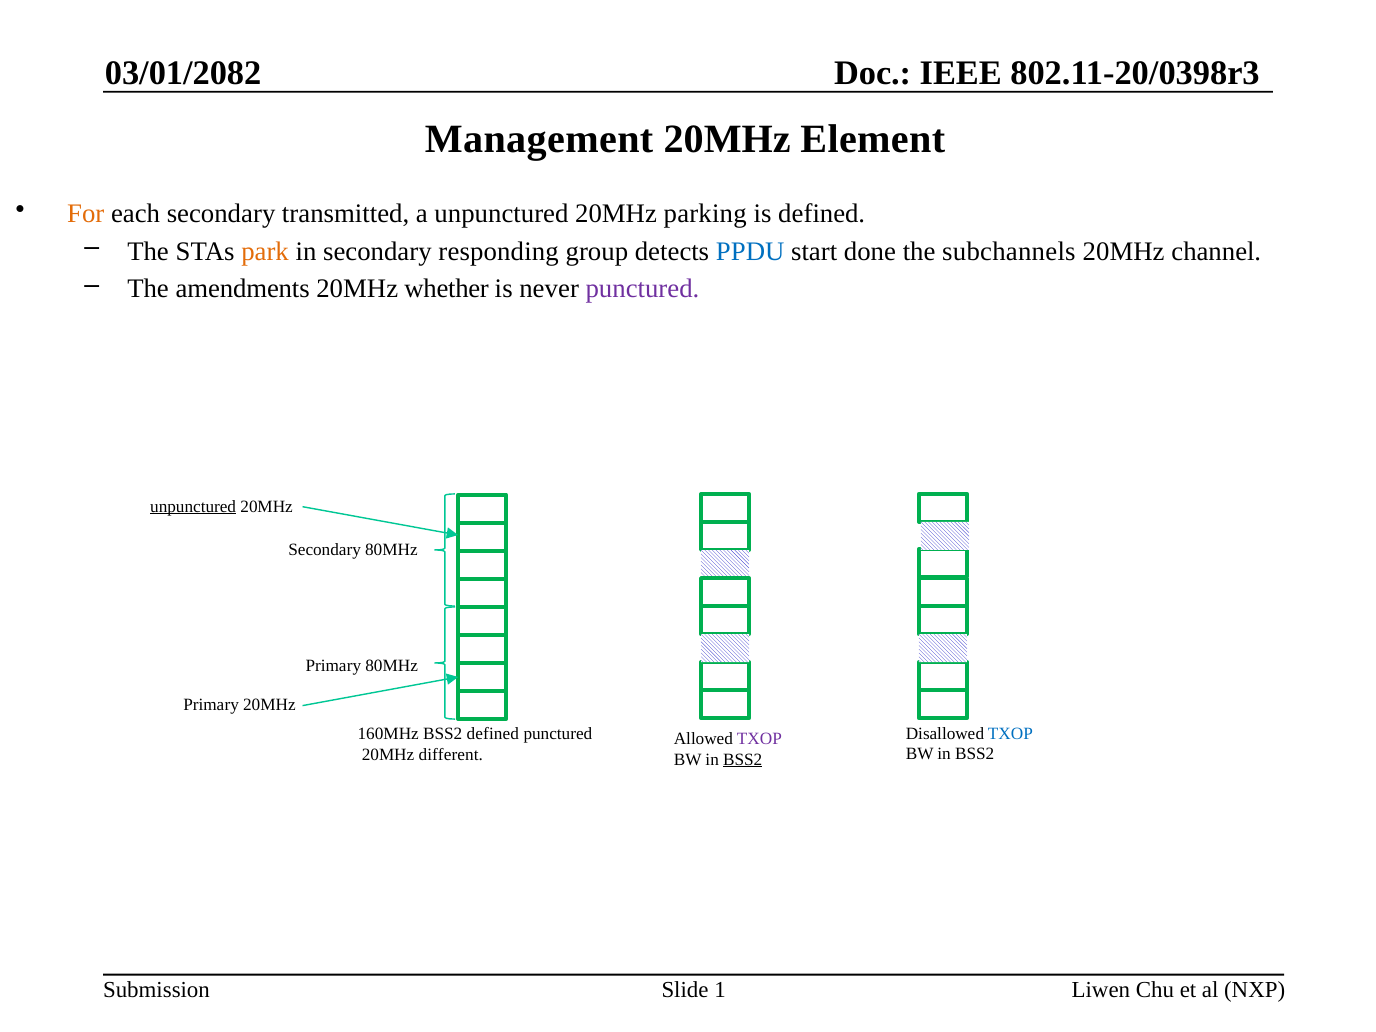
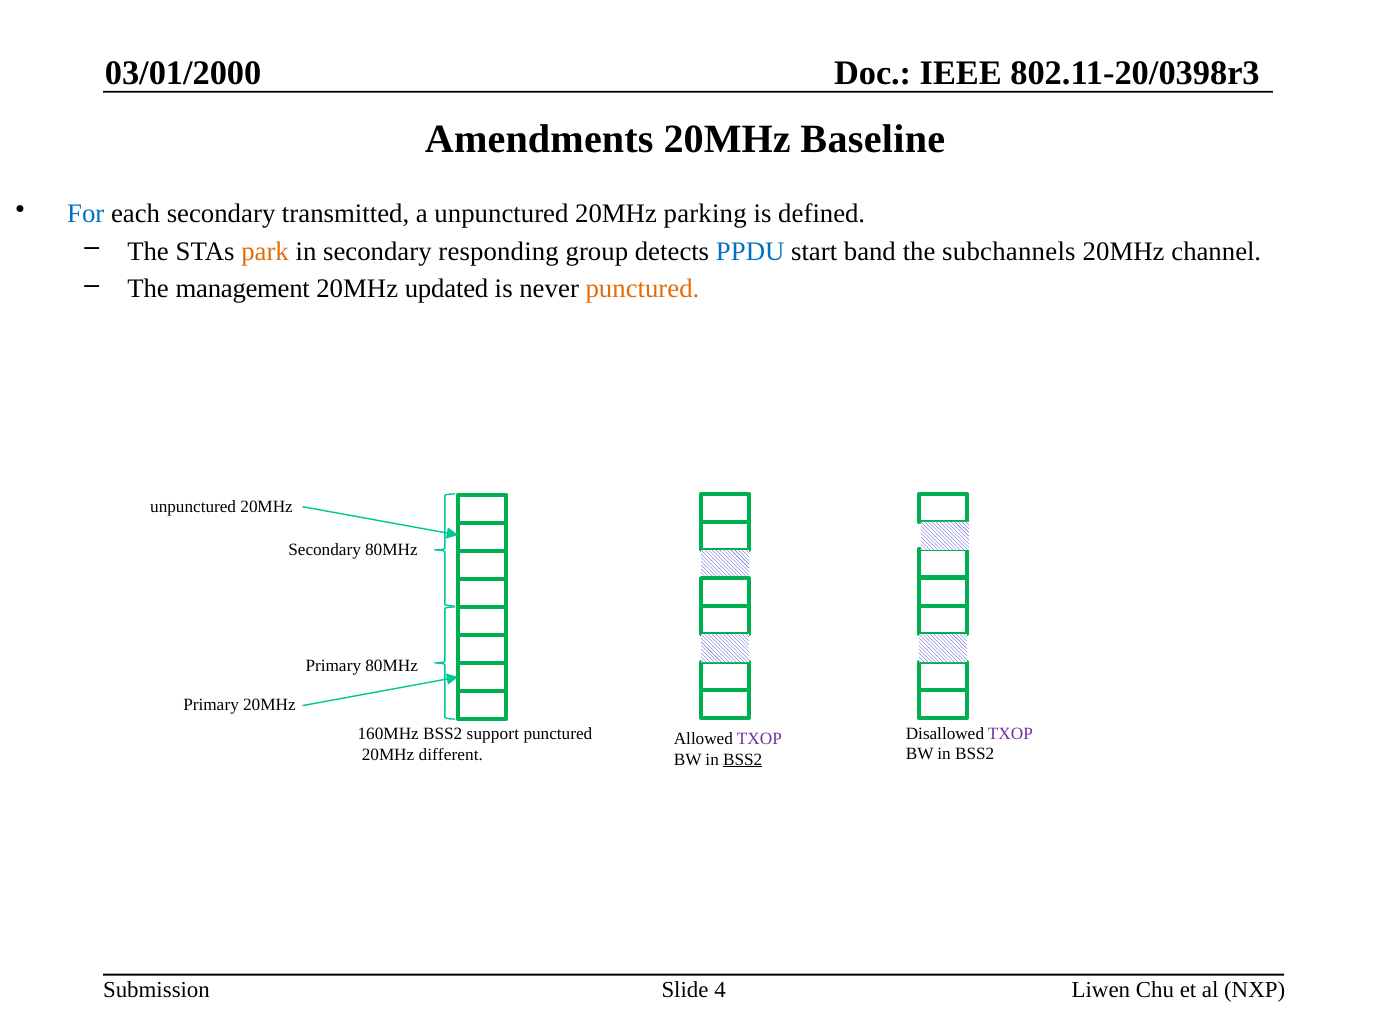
03/01/2082: 03/01/2082 -> 03/01/2000 (183, 73)
Management: Management -> Amendments (539, 139)
Element: Element -> Baseline (873, 139)
For colour: orange -> blue (86, 214)
done: done -> band (870, 251)
amendments: amendments -> management (243, 289)
whether: whether -> updated (447, 289)
punctured colour: purple -> orange (642, 289)
unpunctured underline: present -> none (193, 506)
TXOP colour: blue -> purple (1010, 733)
BSS2 defined: defined -> support (493, 734)
1: 1 -> 4 (720, 990)
